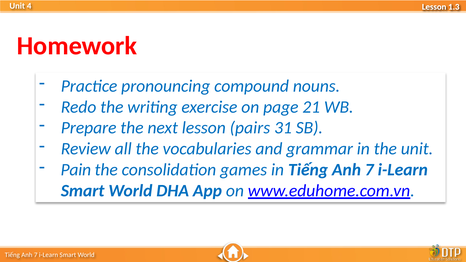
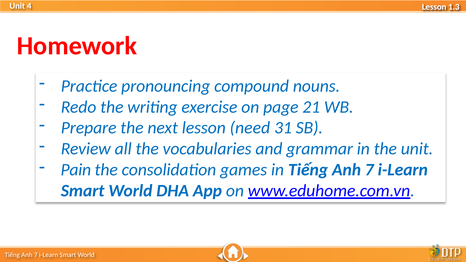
pairs: pairs -> need (250, 128)
